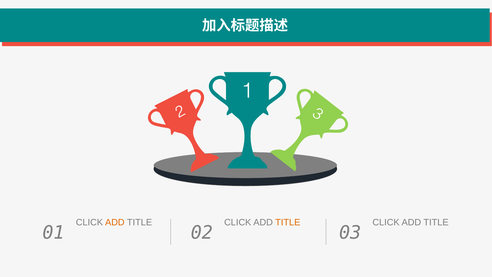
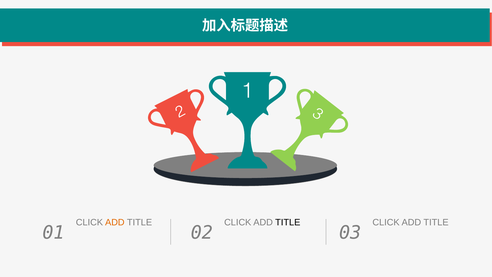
TITLE colour: orange -> black (288, 222)
